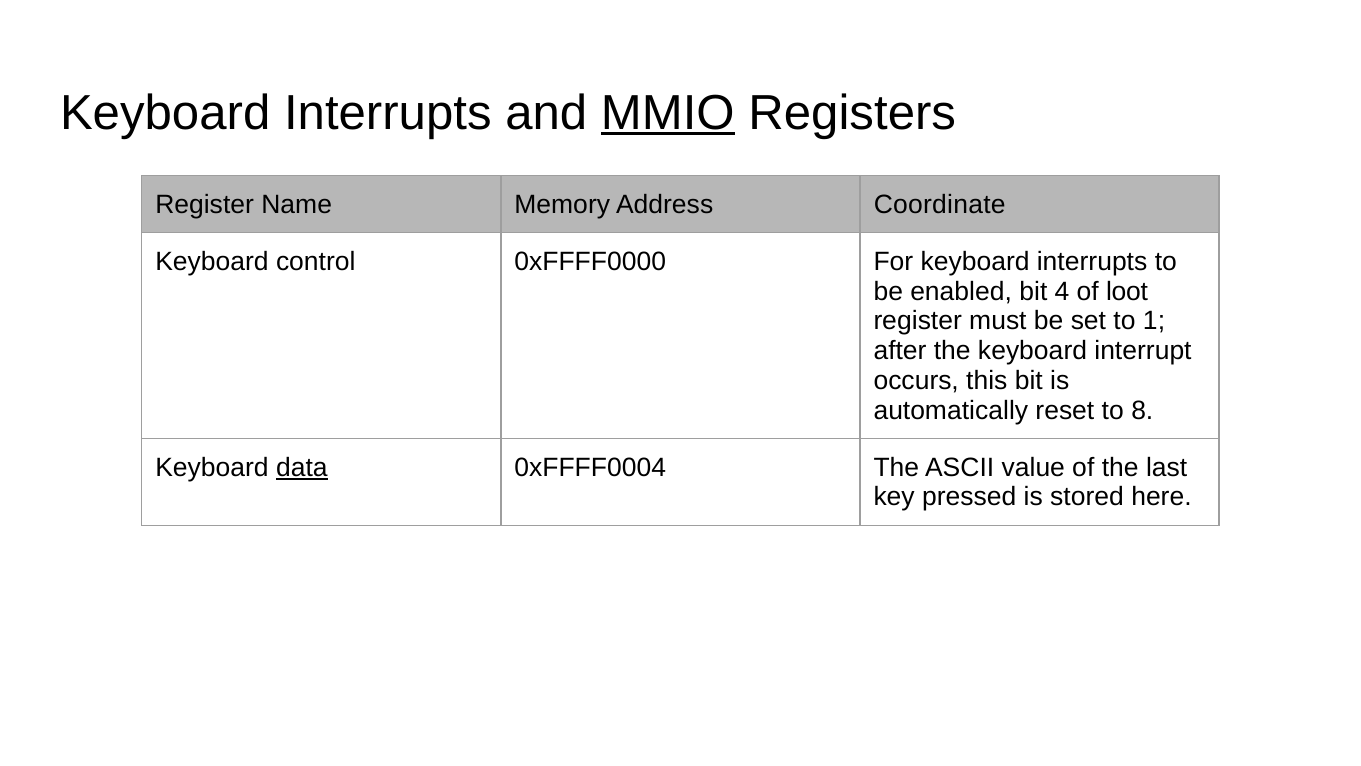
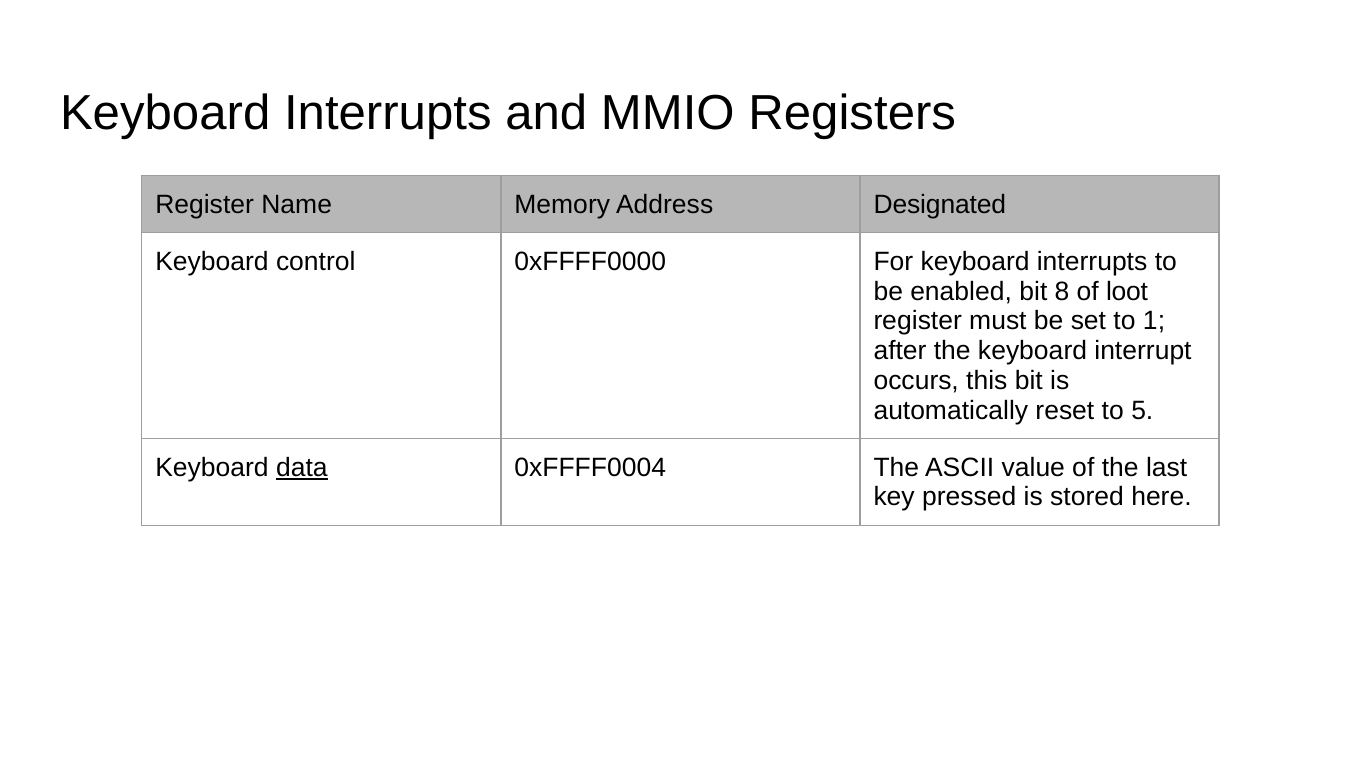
MMIO underline: present -> none (668, 113)
Coordinate: Coordinate -> Designated (940, 205)
4: 4 -> 8 (1062, 291)
8: 8 -> 5 (1142, 410)
